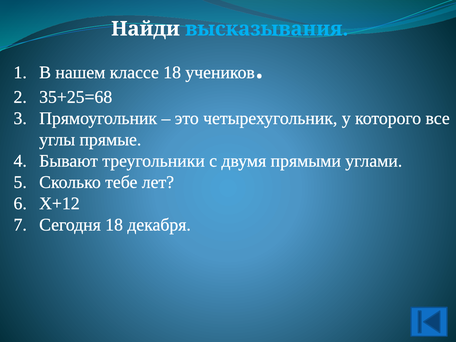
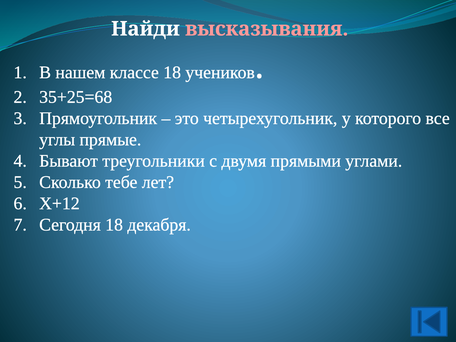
высказывания colour: light blue -> pink (267, 29)
